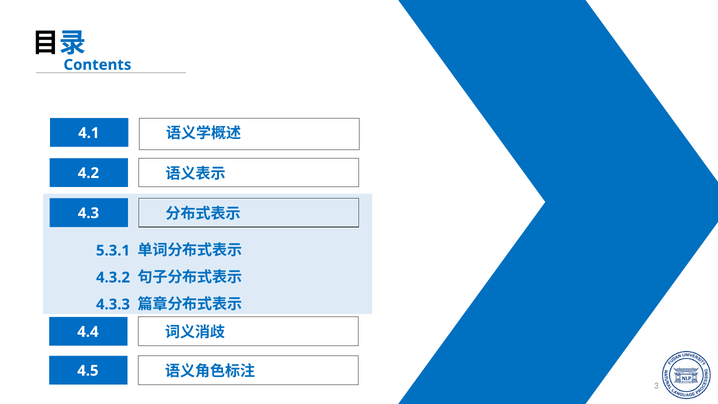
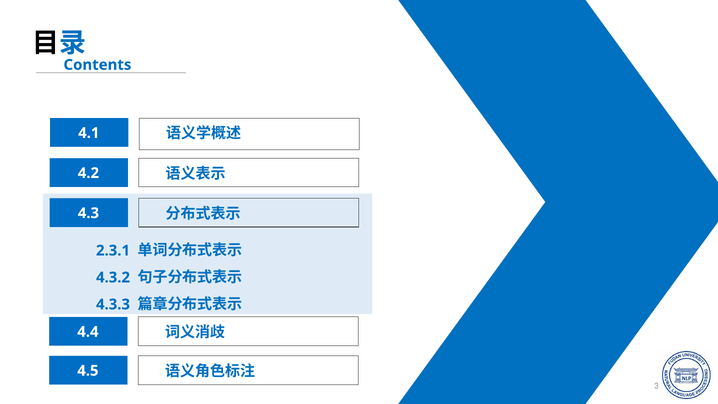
5.3.1: 5.3.1 -> 2.3.1 (113, 250)
